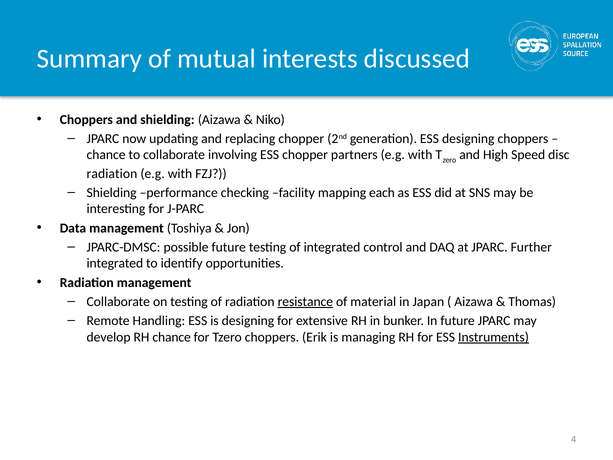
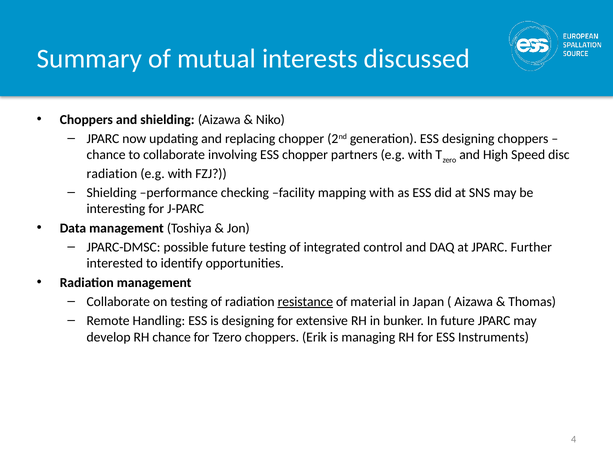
mapping each: each -> with (382, 193)
integrated: integrated -> interested (115, 263)
Instruments underline: present -> none (493, 337)
